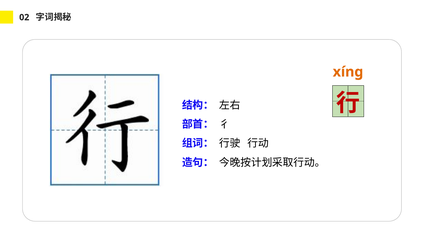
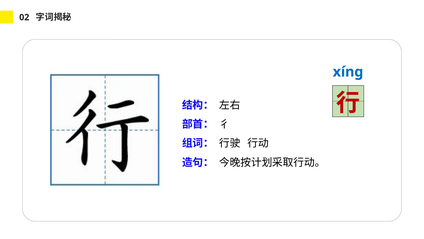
xínɡ colour: orange -> blue (348, 72)
